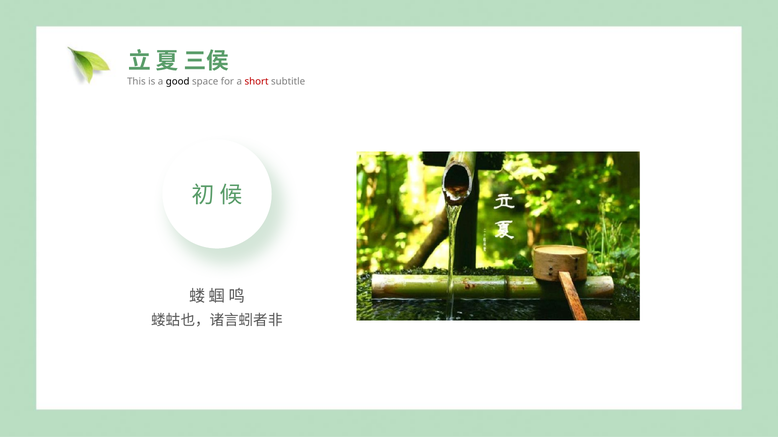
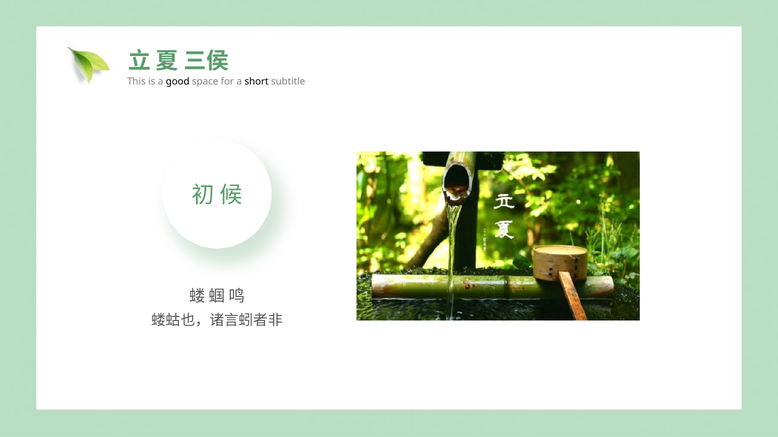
short colour: red -> black (257, 82)
